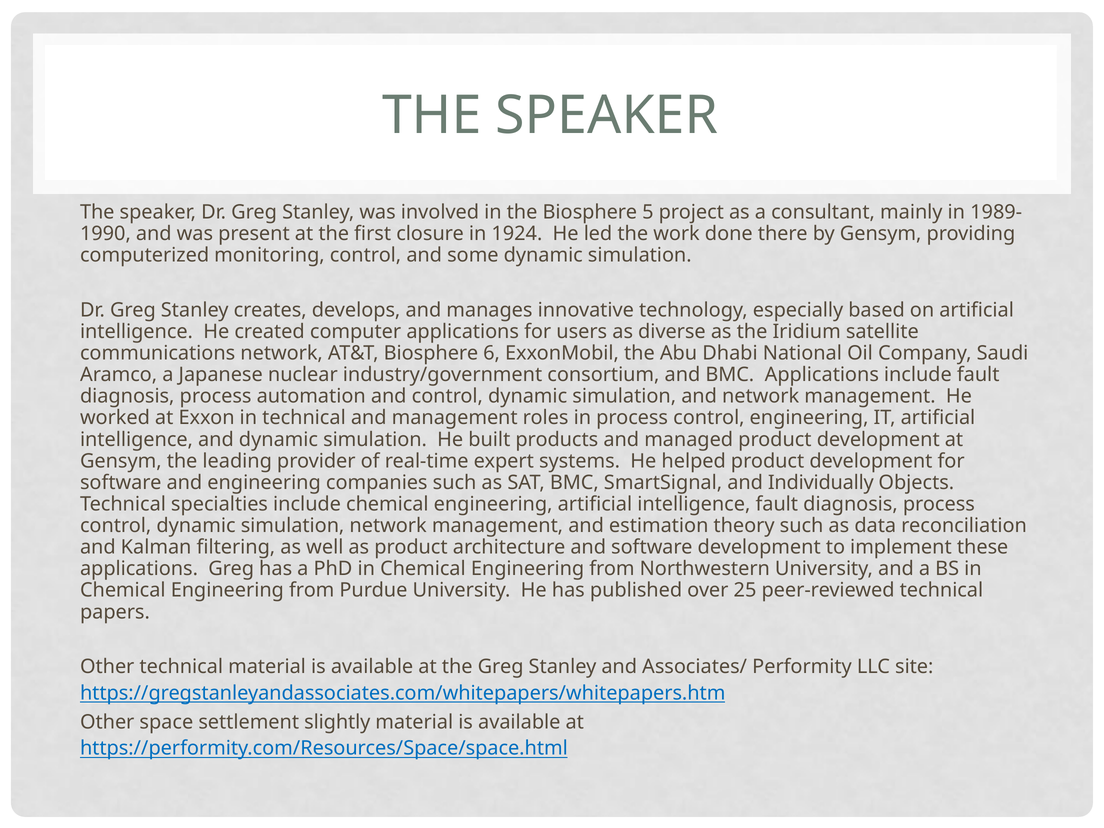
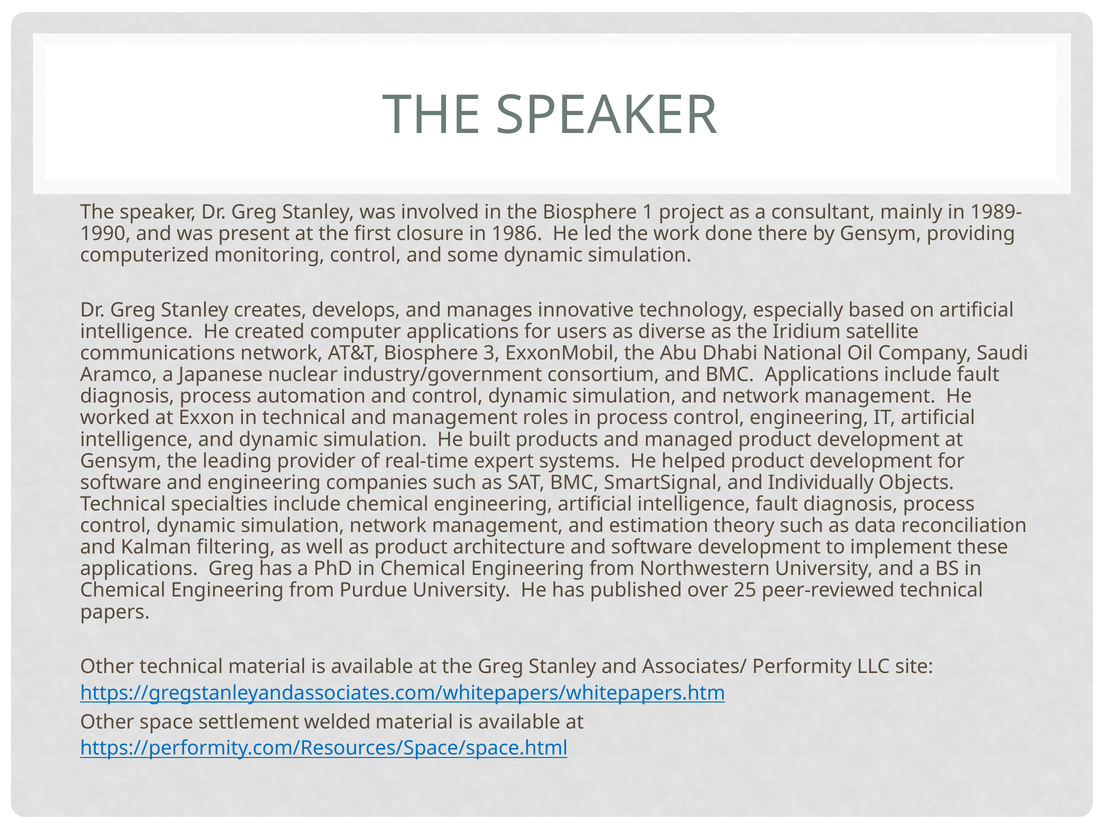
5: 5 -> 1 (648, 212)
1924: 1924 -> 1986 (517, 234)
6: 6 -> 3 (492, 353)
slightly: slightly -> welded (337, 722)
